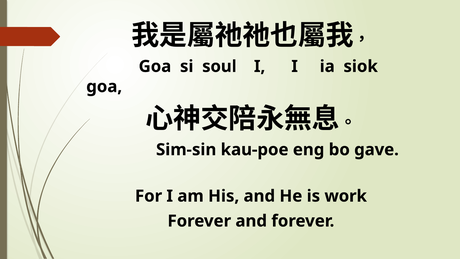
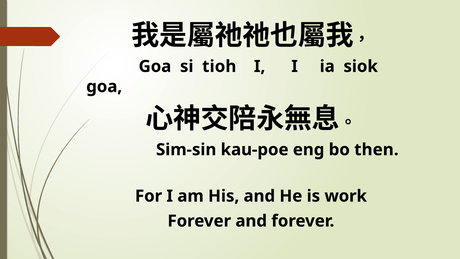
soul: soul -> tioh (219, 66)
gave: gave -> then (376, 150)
